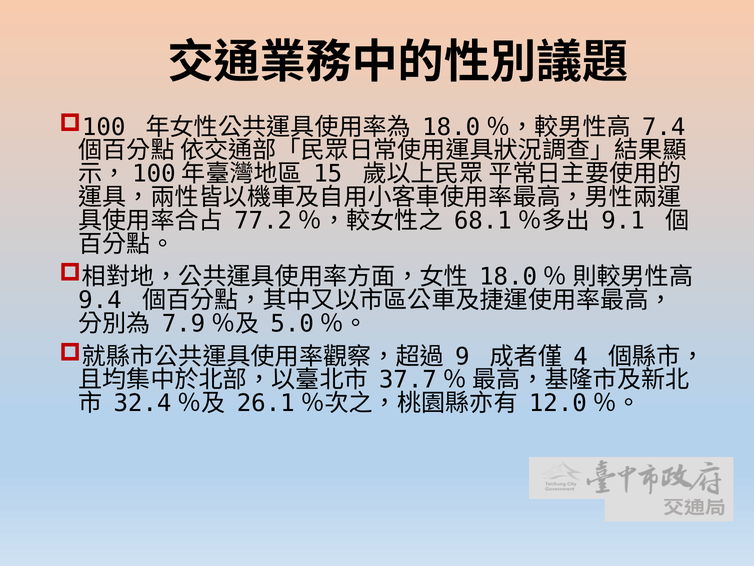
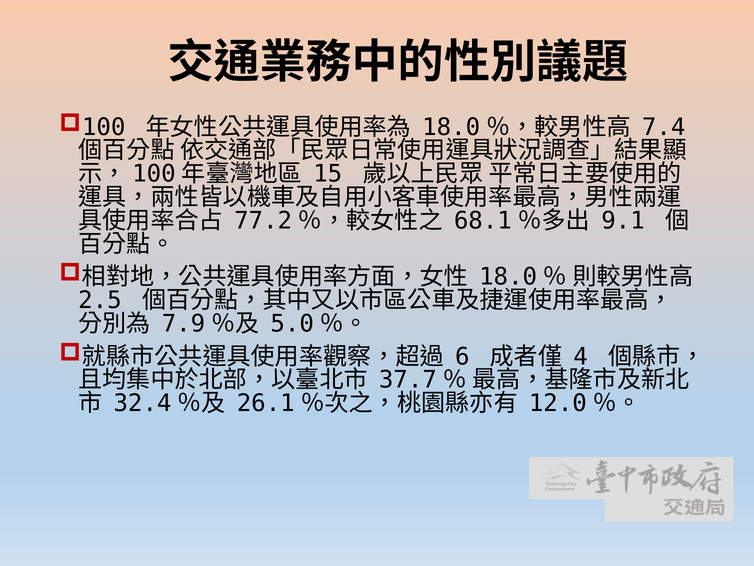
9.4: 9.4 -> 2.5 (100, 300)
9: 9 -> 6 (462, 356)
